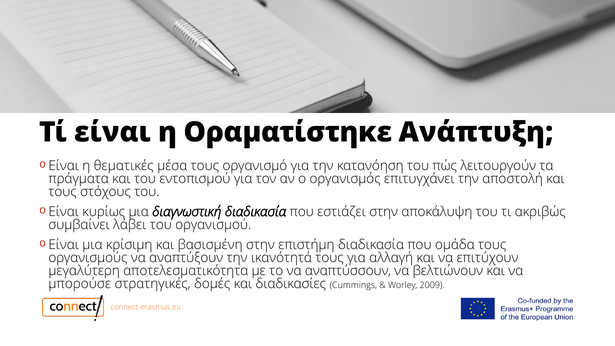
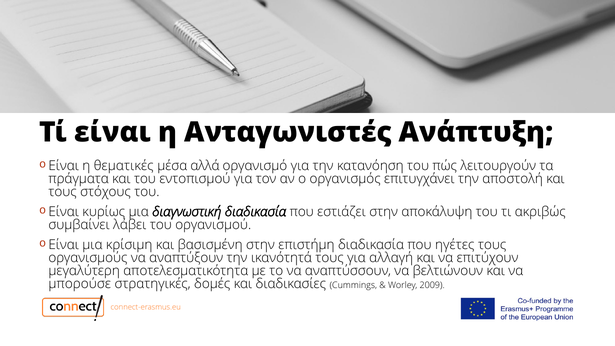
Οραματίστηκε: Οραματίστηκε -> Ανταγωνιστές (288, 133)
μέσα τους: τους -> αλλά (205, 166)
ομάδα: ομάδα -> ηγέτες (455, 245)
